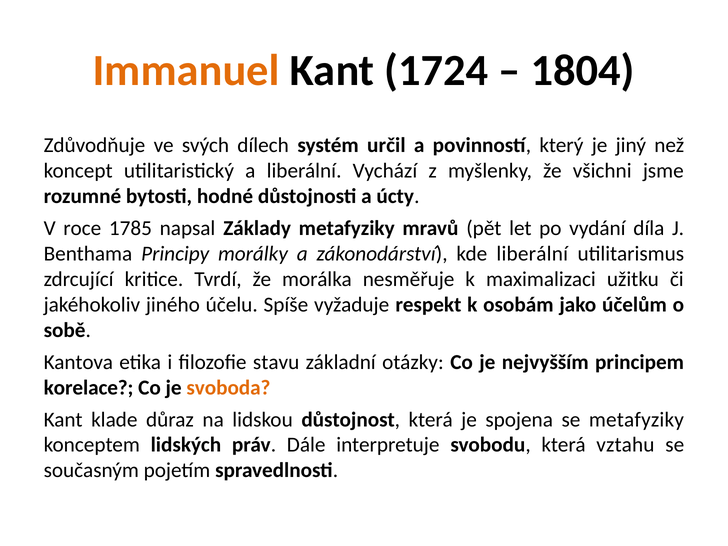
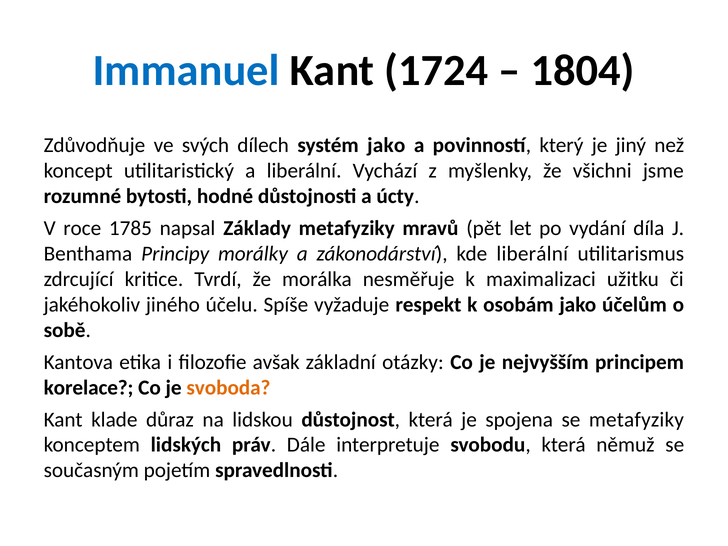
Immanuel colour: orange -> blue (186, 70)
systém určil: určil -> jako (386, 145)
stavu: stavu -> avšak (276, 362)
vztahu: vztahu -> němuž (625, 445)
